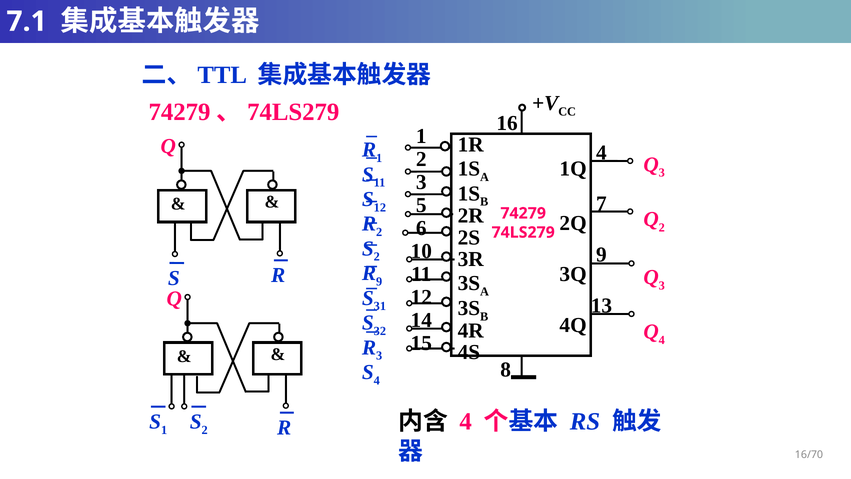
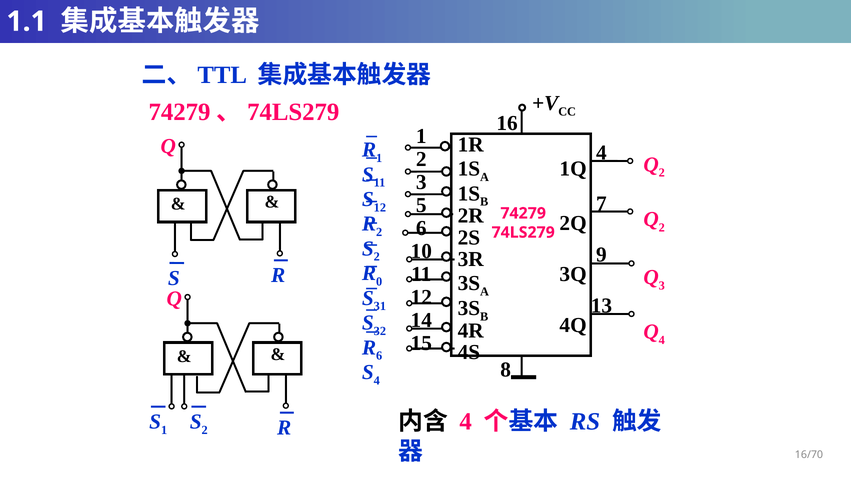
7.1: 7.1 -> 1.1 (27, 21)
3: 3 -> 2 (662, 173)
9: 9 -> 0 (379, 281)
R 3: 3 -> 6 (379, 356)
